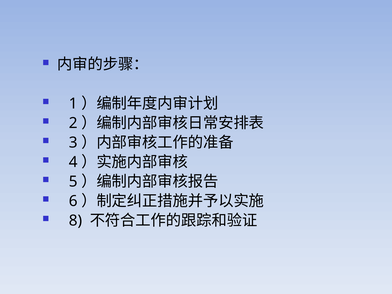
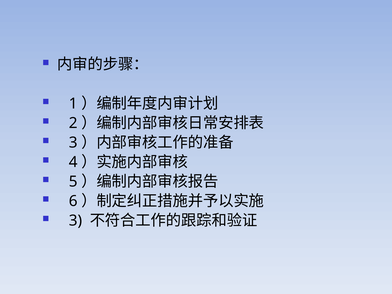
8: 8 -> 3 (76, 221)
